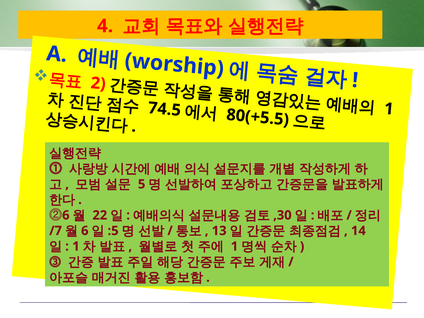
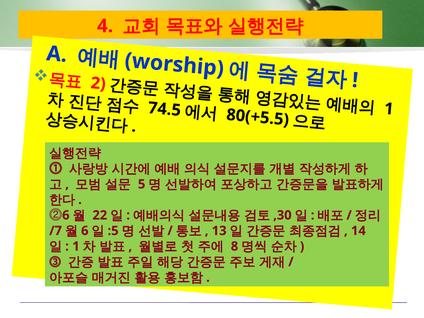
1: 1 -> 8 (235, 246)
